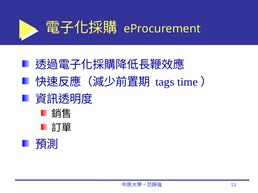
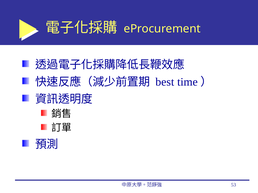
tags: tags -> best (165, 82)
